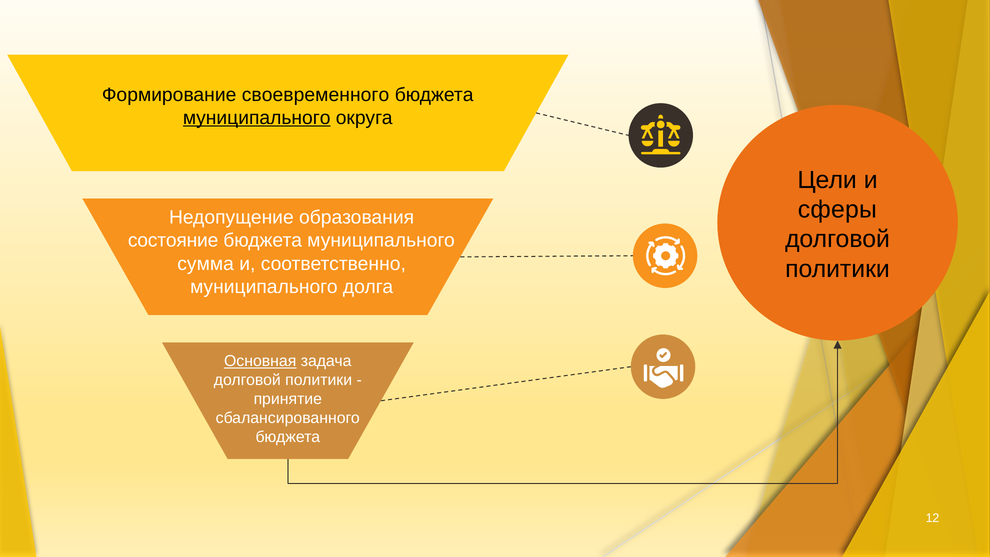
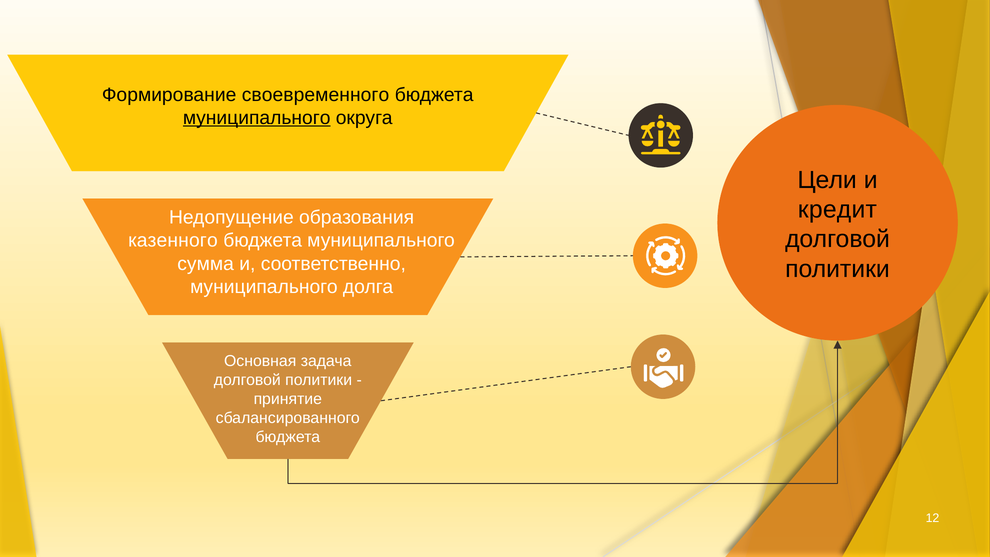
сферы: сферы -> кредит (837, 210)
состояние: состояние -> казенного (173, 240)
Основная underline: present -> none (260, 361)
